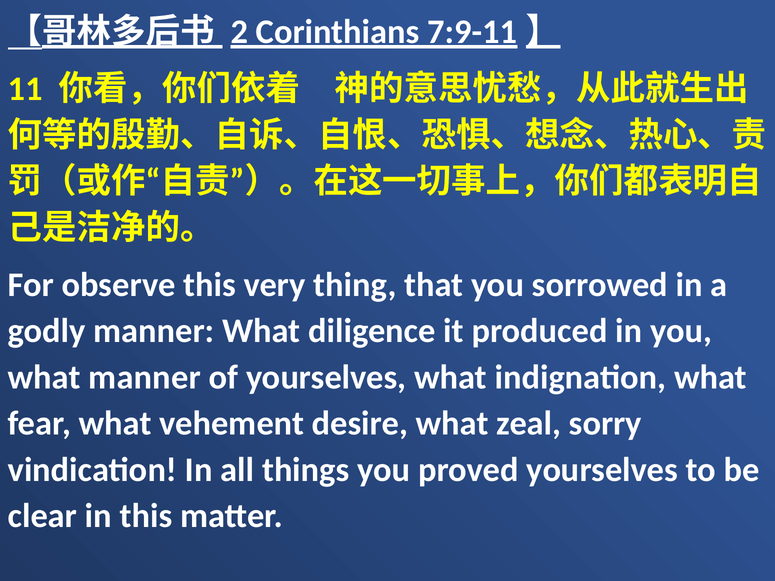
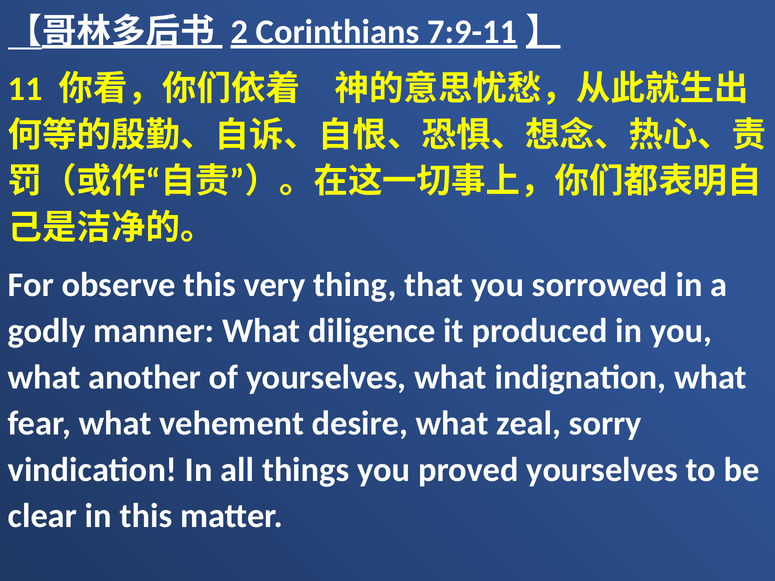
what manner: manner -> another (145, 377)
